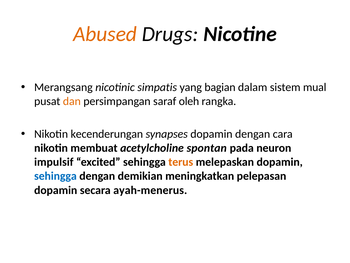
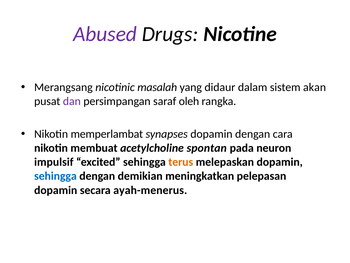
Abused colour: orange -> purple (105, 34)
simpatis: simpatis -> masalah (157, 87)
bagian: bagian -> didaur (220, 87)
mual: mual -> akan (315, 87)
dan colour: orange -> purple (72, 101)
kecenderungan: kecenderungan -> memperlambat (107, 134)
